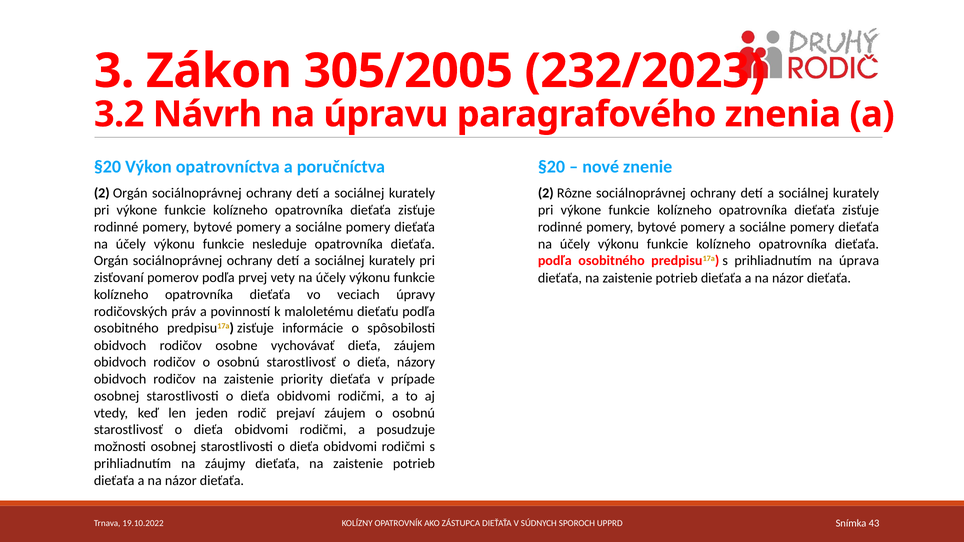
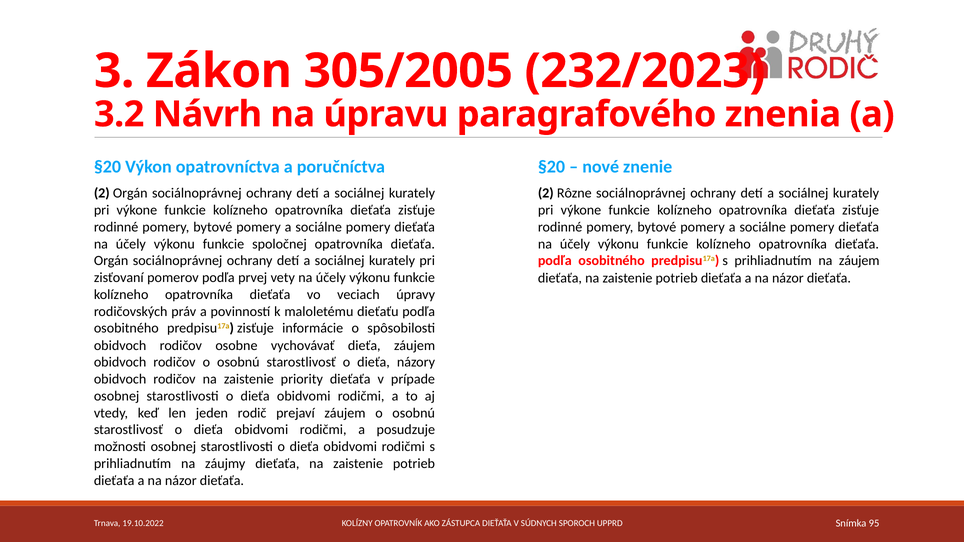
nesleduje: nesleduje -> spoločnej (279, 244)
na úprava: úprava -> záujem (859, 261)
43: 43 -> 95 (874, 523)
